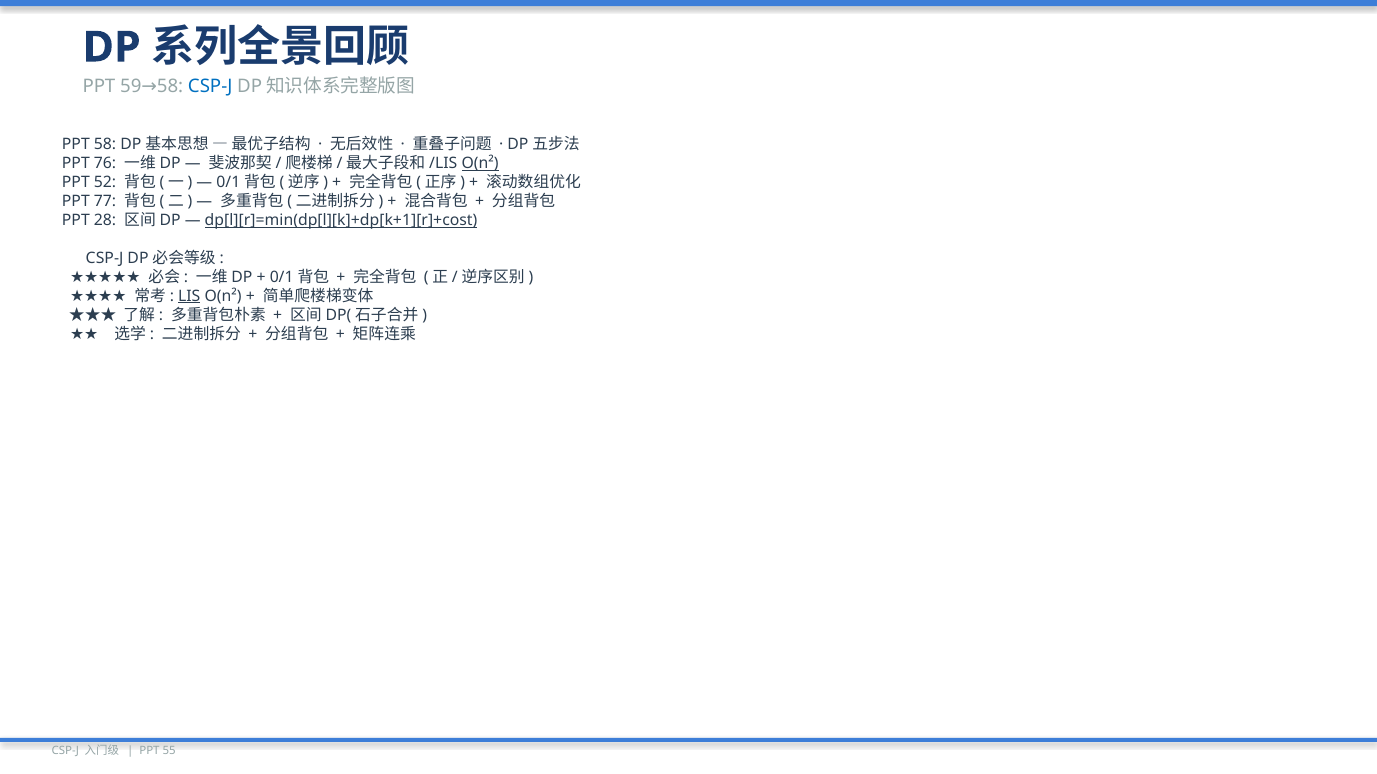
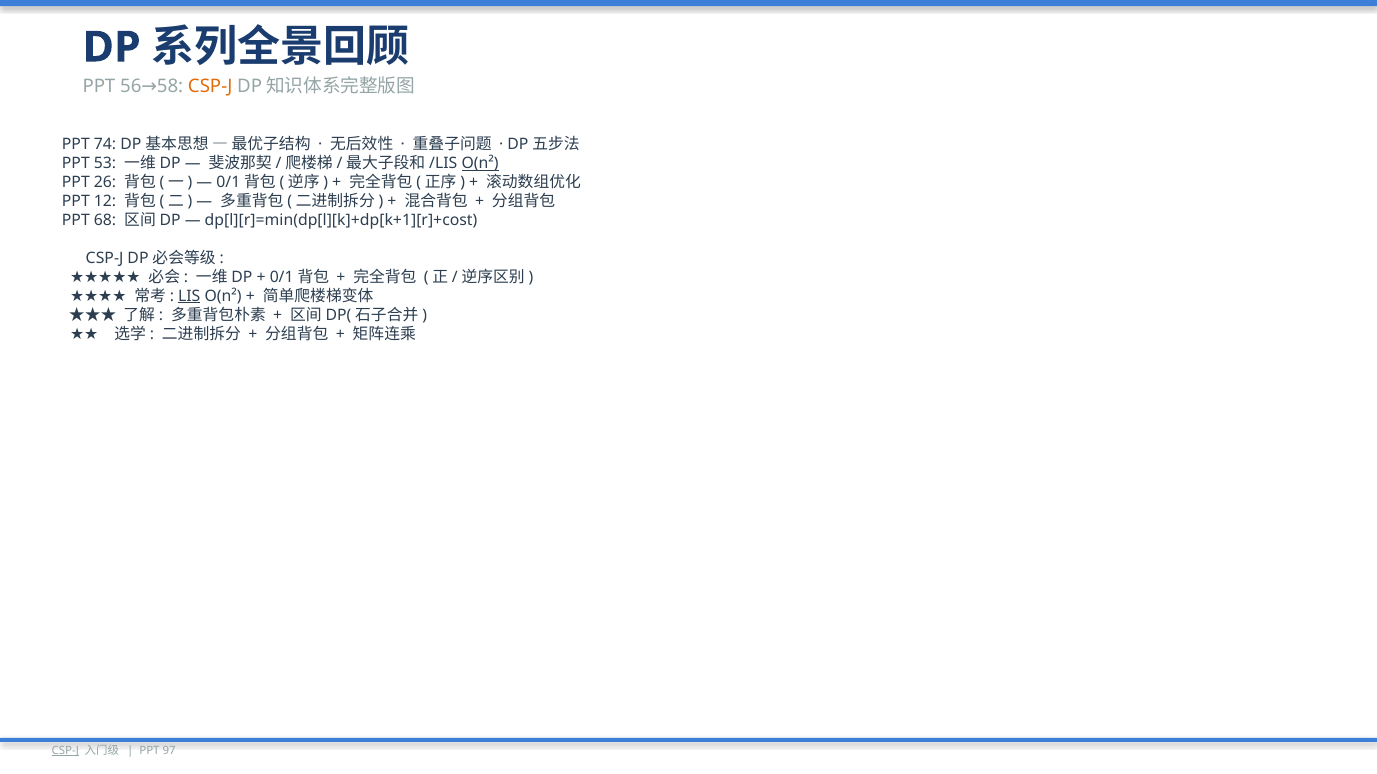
59: 59 -> 56 (131, 87)
CSP-J colour: blue -> orange (210, 87)
PPT 58: 58 -> 74 (105, 145)
76: 76 -> 53 (105, 164)
52: 52 -> 26 (105, 183)
77: 77 -> 12 (105, 202)
28: 28 -> 68 (105, 221)
dp[l][r]=min(dp[l][k]+dp[k+1][r]+cost underline: present -> none (341, 221)
CSP-J underline: none -> present (65, 751)
55: 55 -> 97 (169, 751)
